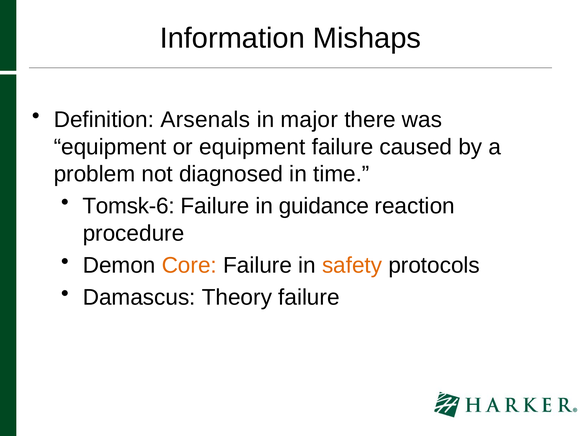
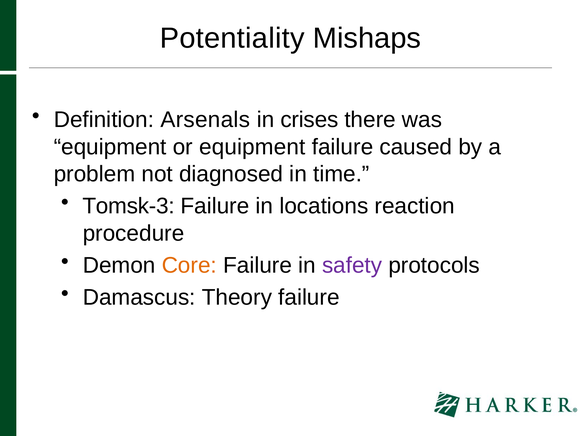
Information: Information -> Potentiality (232, 38)
major: major -> crises (309, 120)
Tomsk-6: Tomsk-6 -> Tomsk-3 (129, 206)
guidance: guidance -> locations (324, 206)
safety colour: orange -> purple (352, 265)
